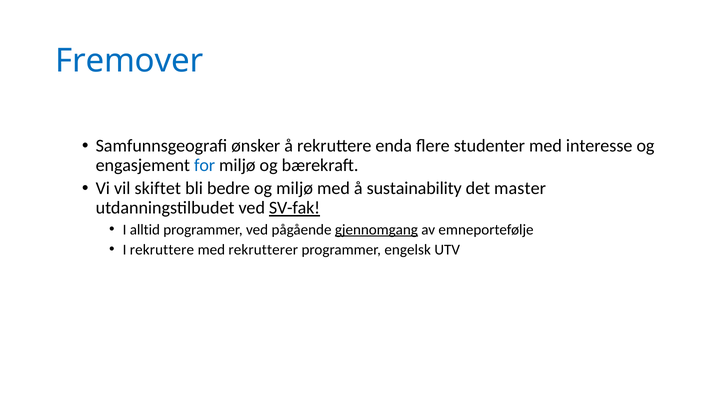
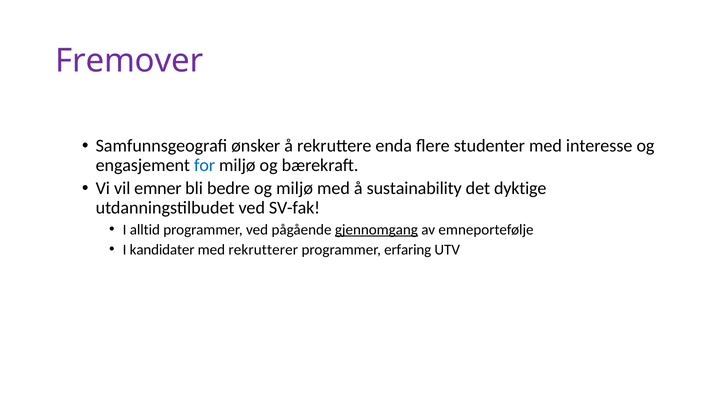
Fremover colour: blue -> purple (129, 61)
skiftet: skiftet -> emner (158, 189)
master: master -> dyktige (520, 189)
SV-fak underline: present -> none (295, 208)
I rekruttere: rekruttere -> kandidater (162, 250)
engelsk: engelsk -> erfaring (408, 250)
